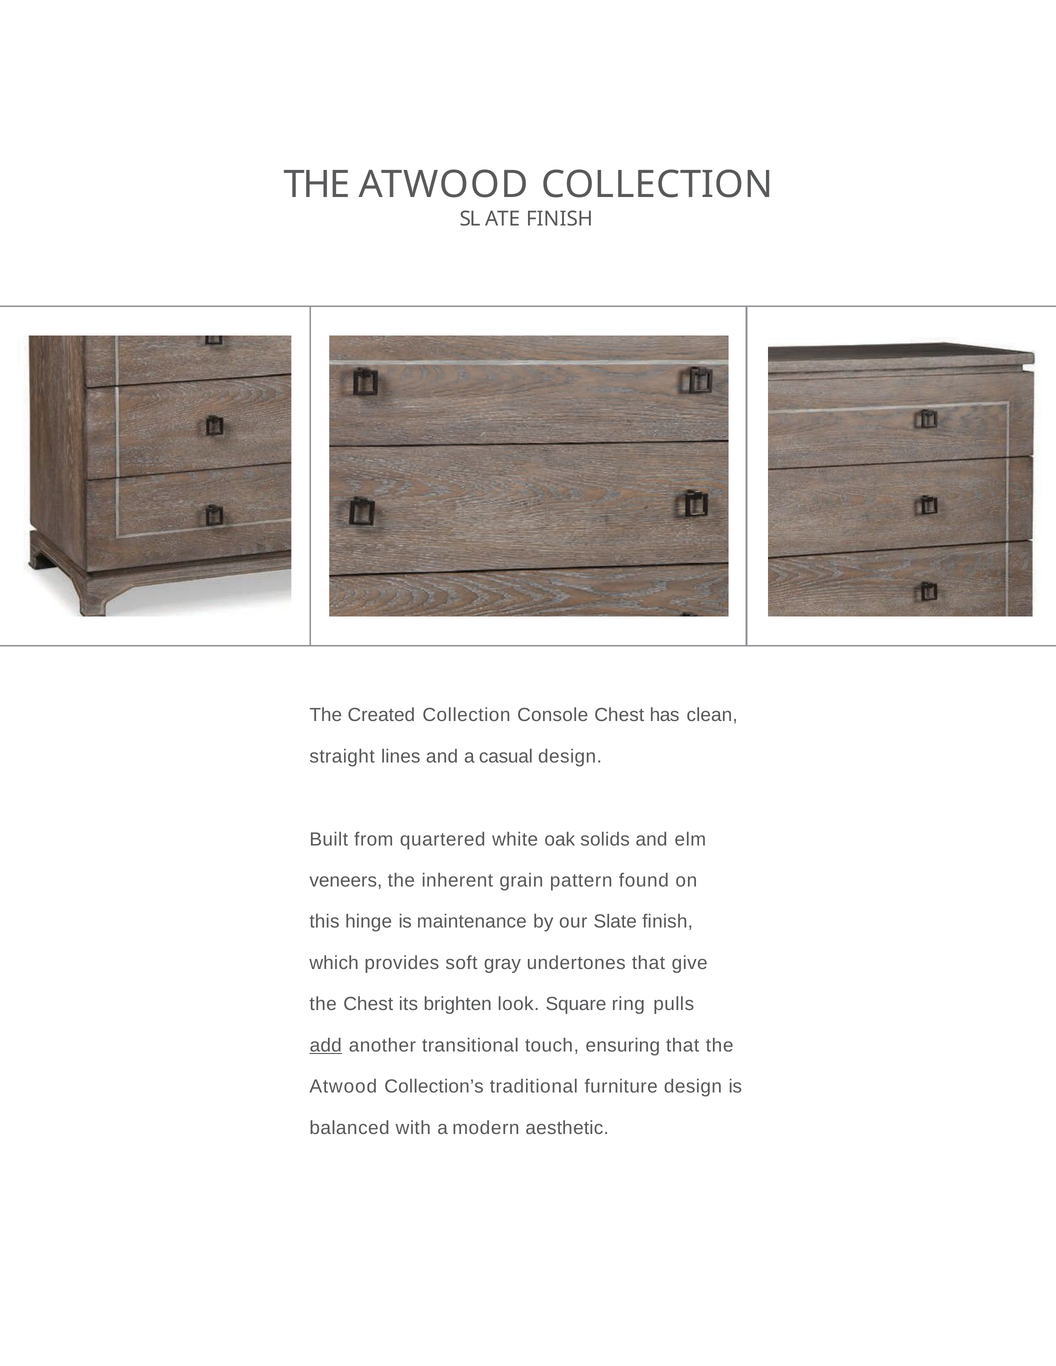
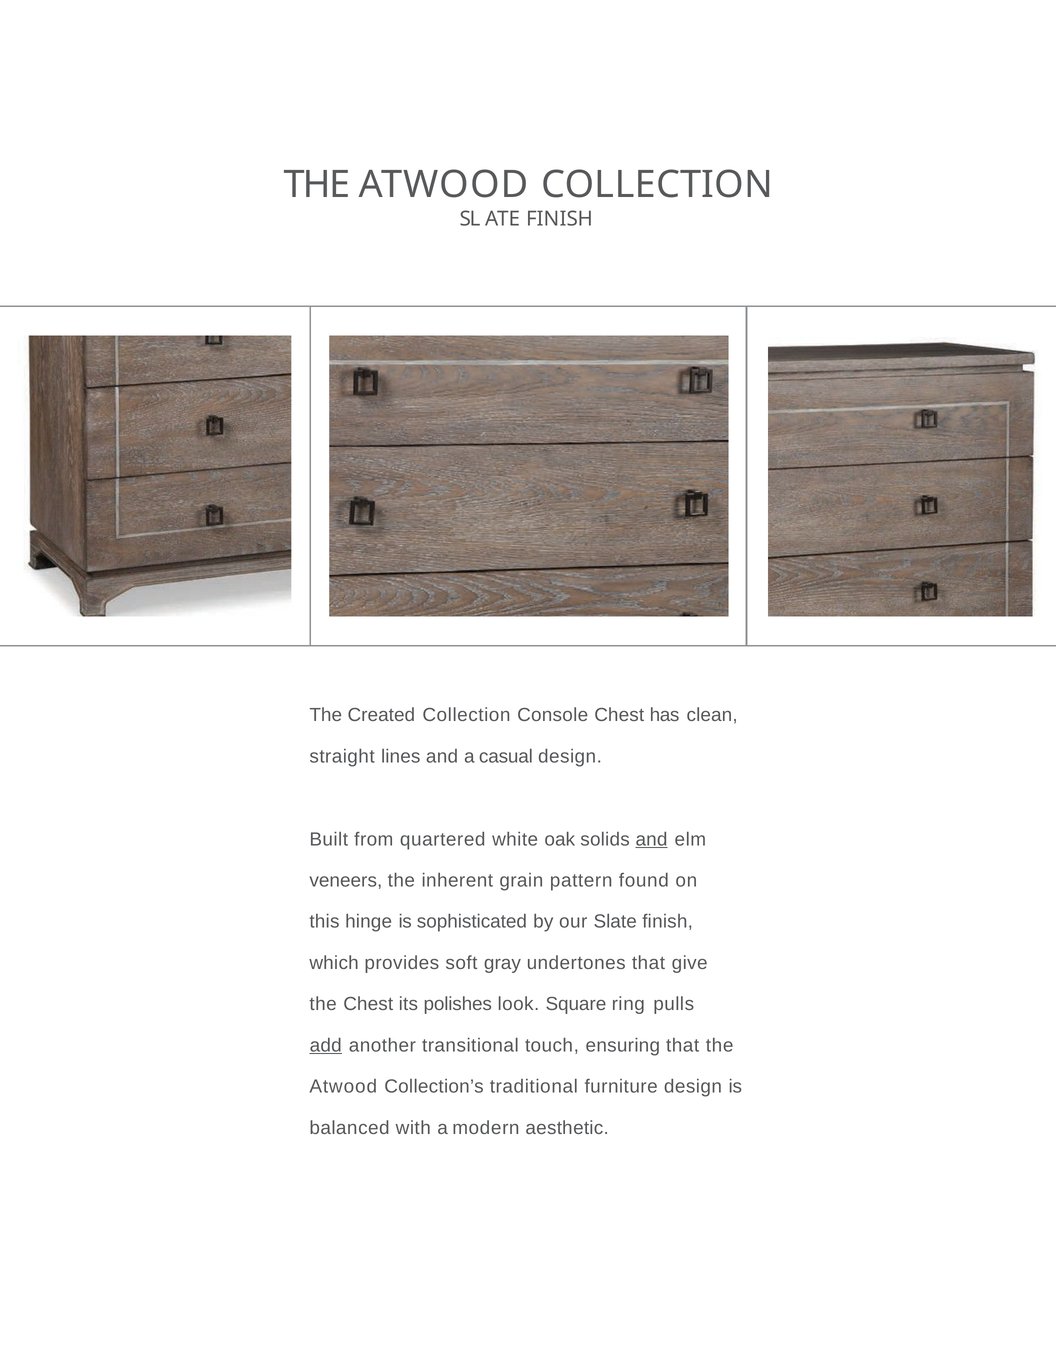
and underline: none -> present (651, 840)
maintenance: maintenance -> sophisticated (472, 922)
brighten: brighten -> polishes (458, 1005)
